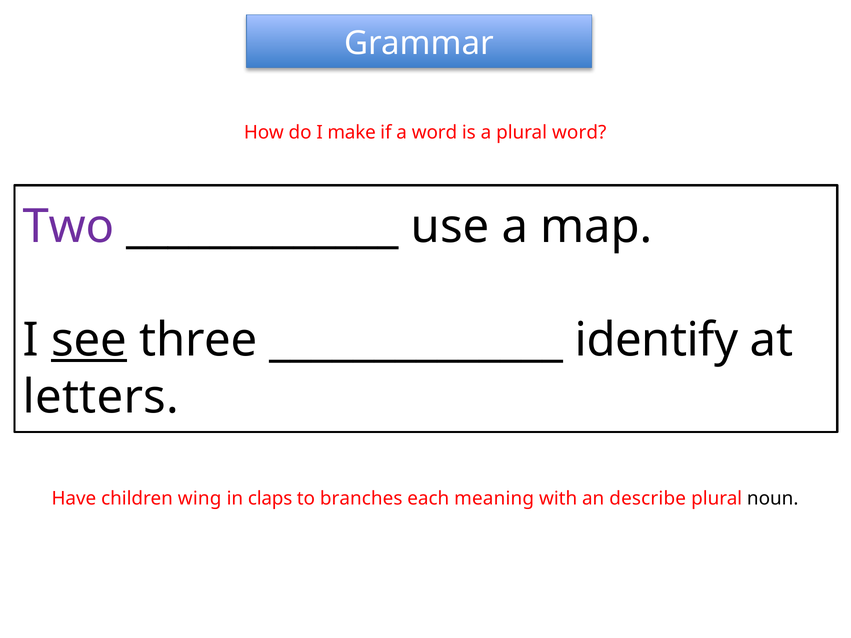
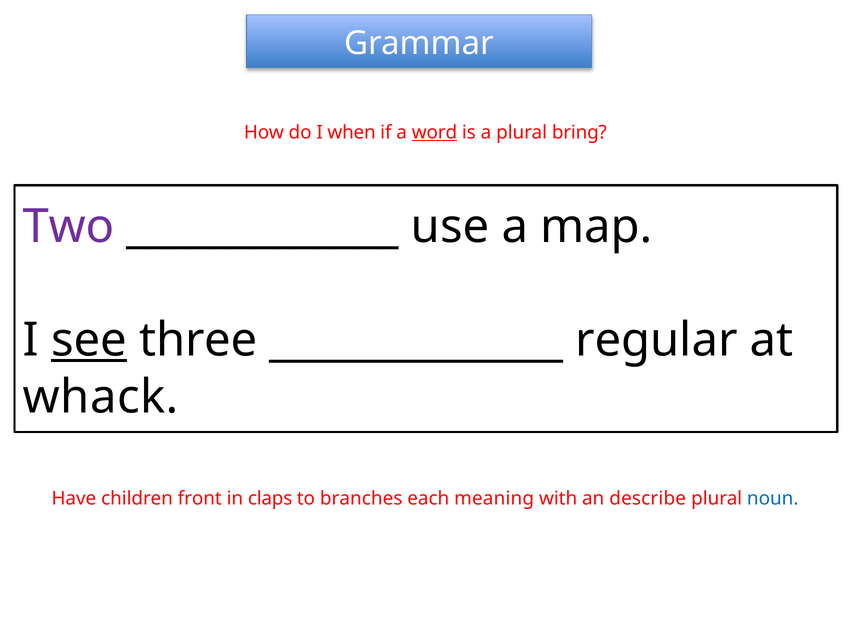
make: make -> when (352, 133)
word underline: none -> present (434, 133)
plural word: word -> bring (579, 133)
identify: identify -> regular (656, 340)
letters: letters -> whack (101, 397)
wing: wing -> front (200, 499)
noun colour: black -> blue (773, 499)
